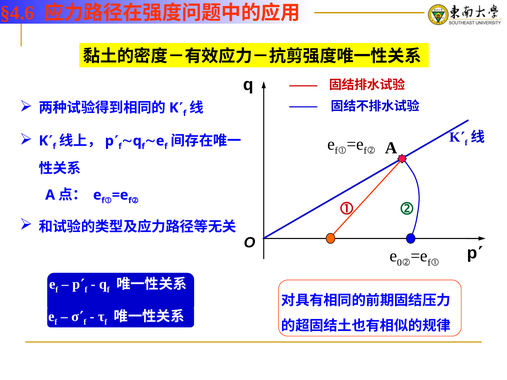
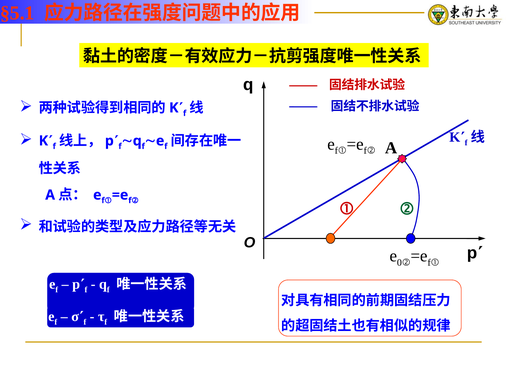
§4.6: §4.6 -> §5.1 (17, 13)
